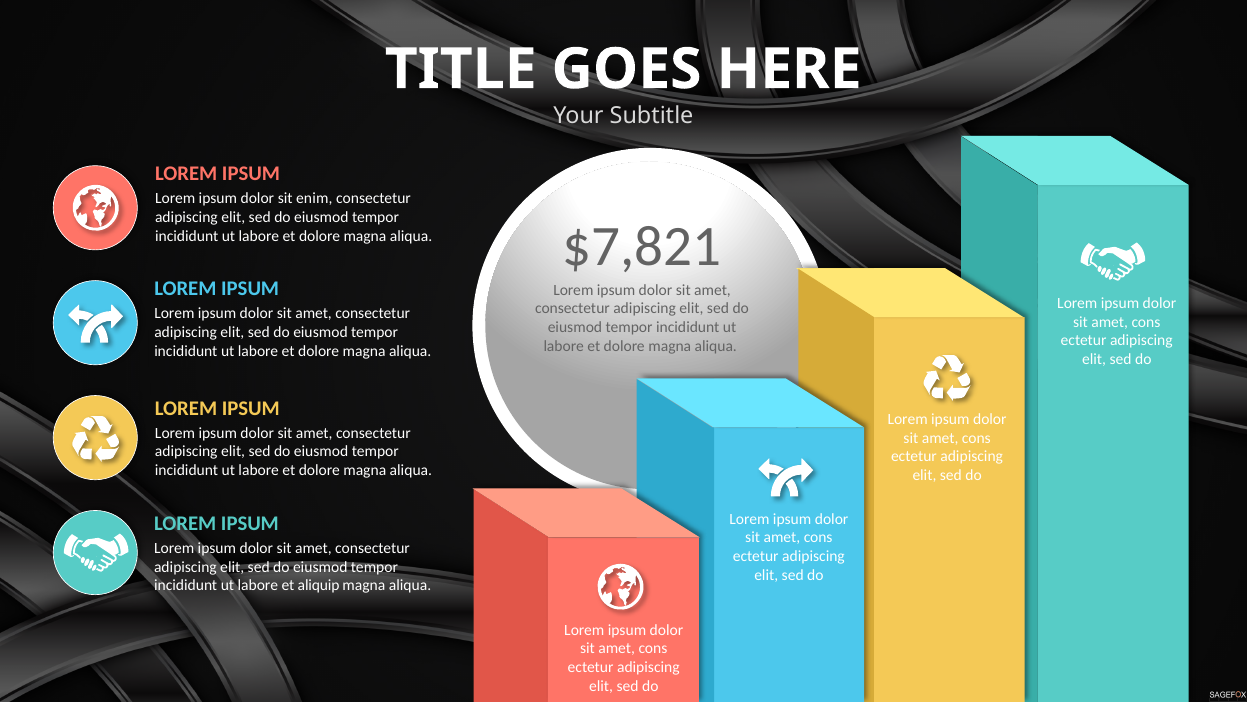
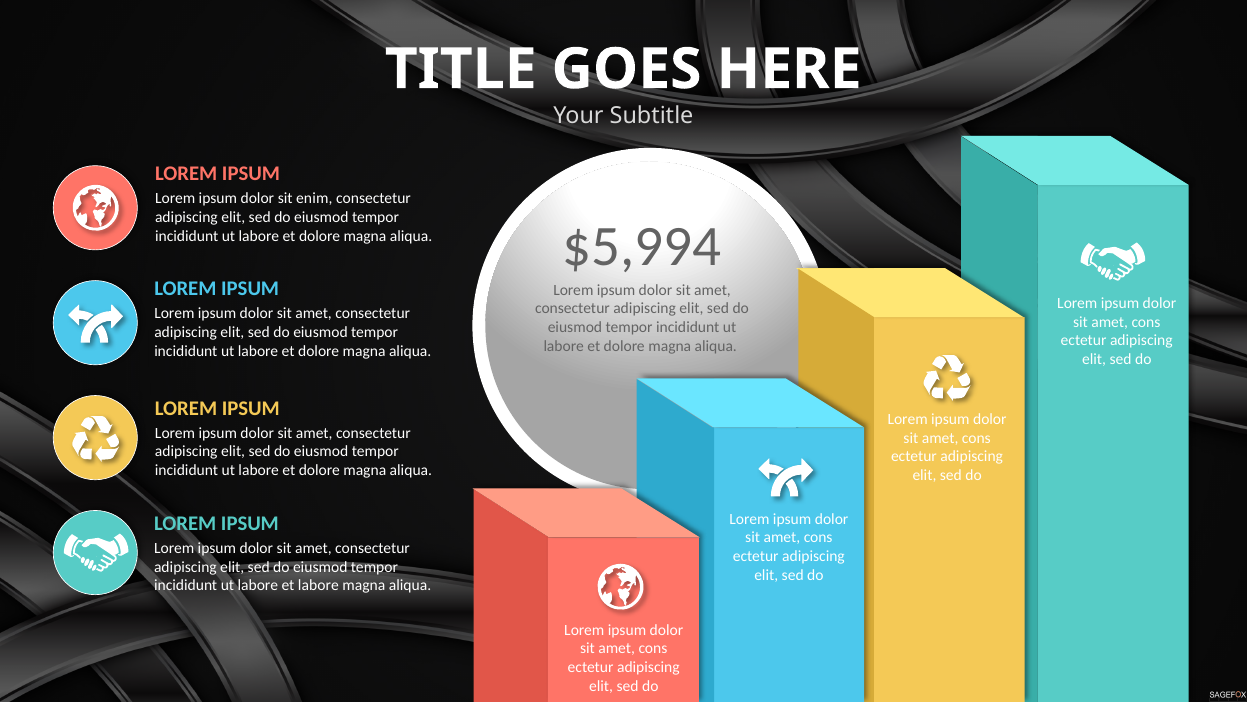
$7,821: $7,821 -> $5,994 (642, 246)
et aliquip: aliquip -> labore (318, 585)
